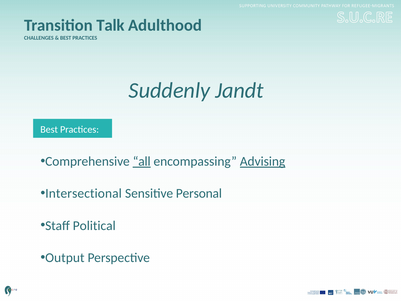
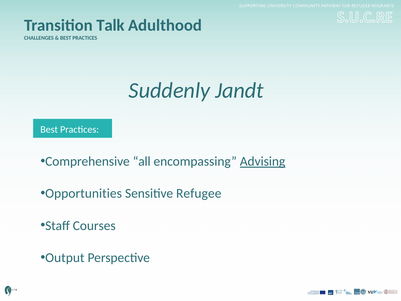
all underline: present -> none (142, 161)
Intersectional: Intersectional -> Opportunities (84, 193)
Personal: Personal -> Refugee (199, 193)
Political: Political -> Courses (94, 225)
